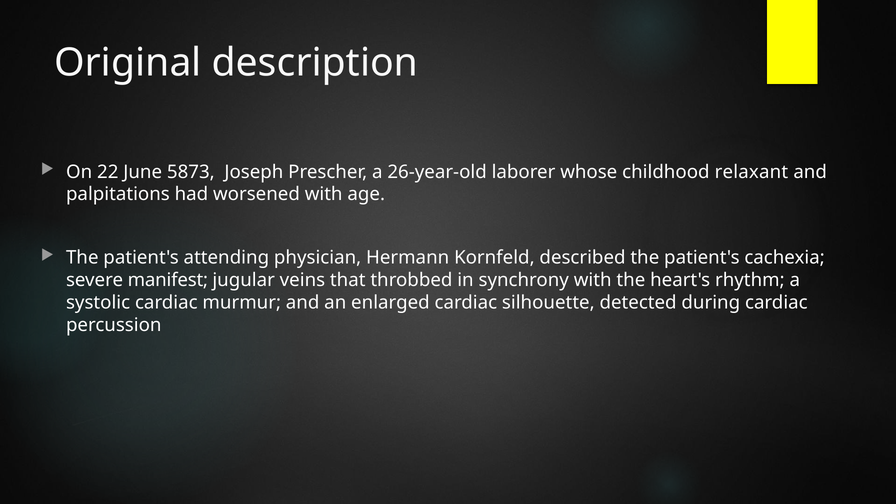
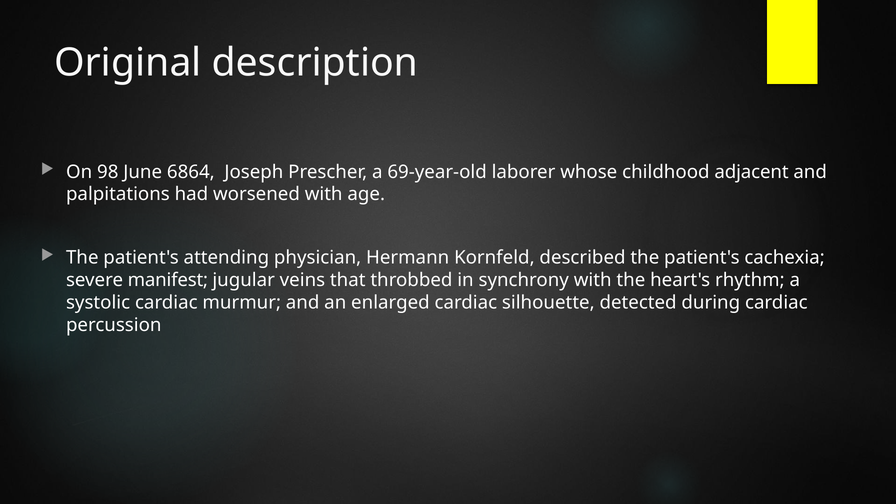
22: 22 -> 98 (108, 172)
5873: 5873 -> 6864 (191, 172)
26-year-old: 26-year-old -> 69-year-old (437, 172)
relaxant: relaxant -> adjacent (752, 172)
